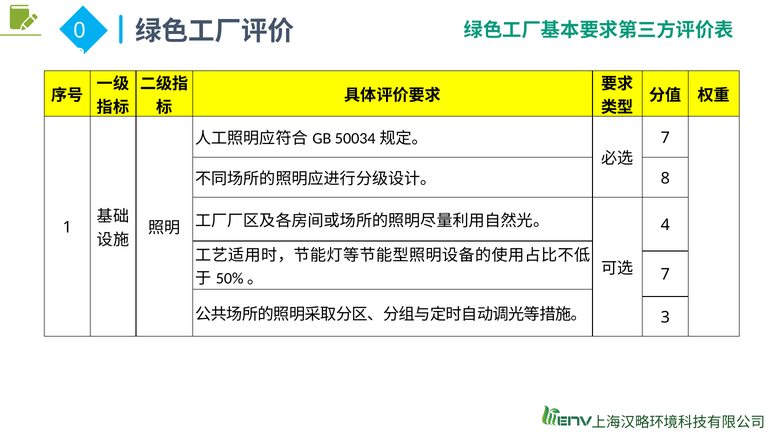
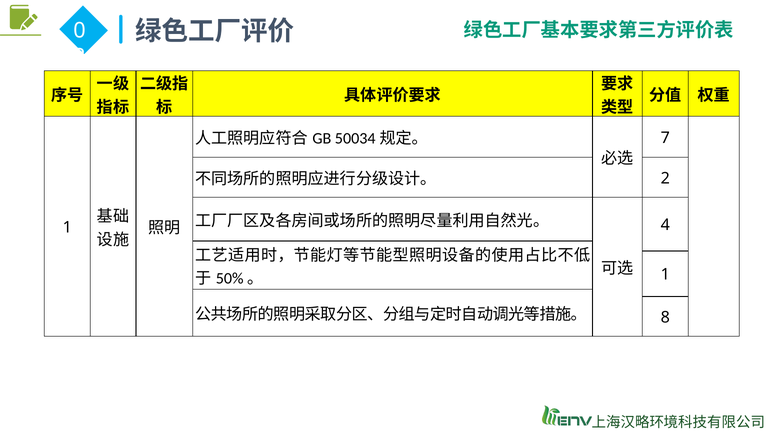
8: 8 -> 2 (665, 178)
7: 7 -> 1 (665, 274)
3: 3 -> 8 (665, 317)
